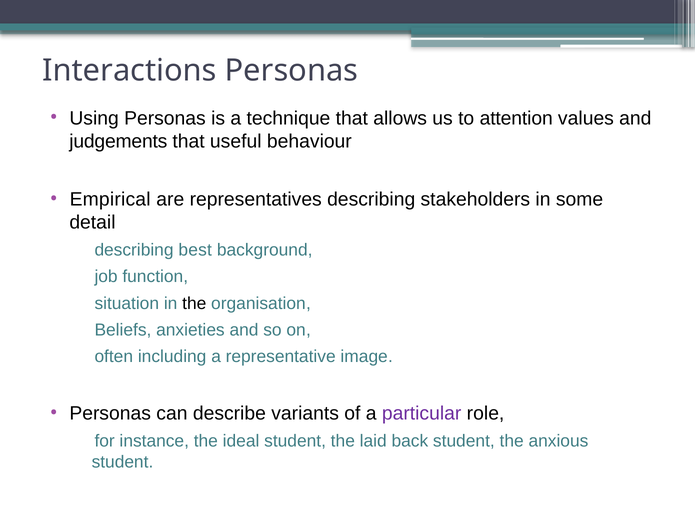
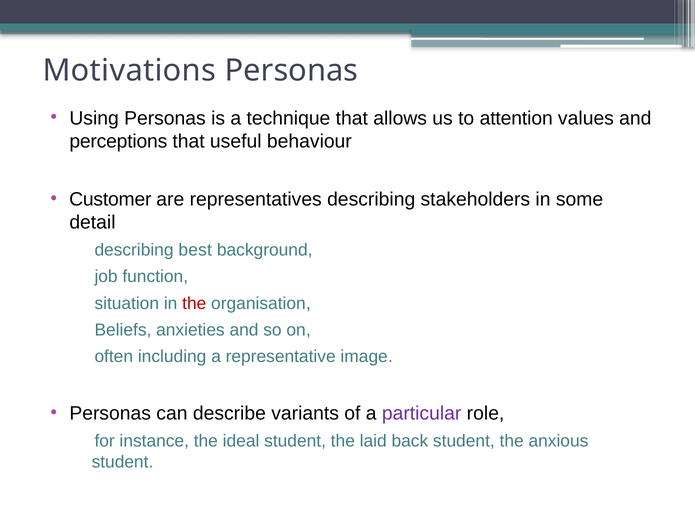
Interactions: Interactions -> Motivations (129, 71)
judgements: judgements -> perceptions (118, 141)
Empirical: Empirical -> Customer (110, 199)
the colour: black -> red (194, 304)
